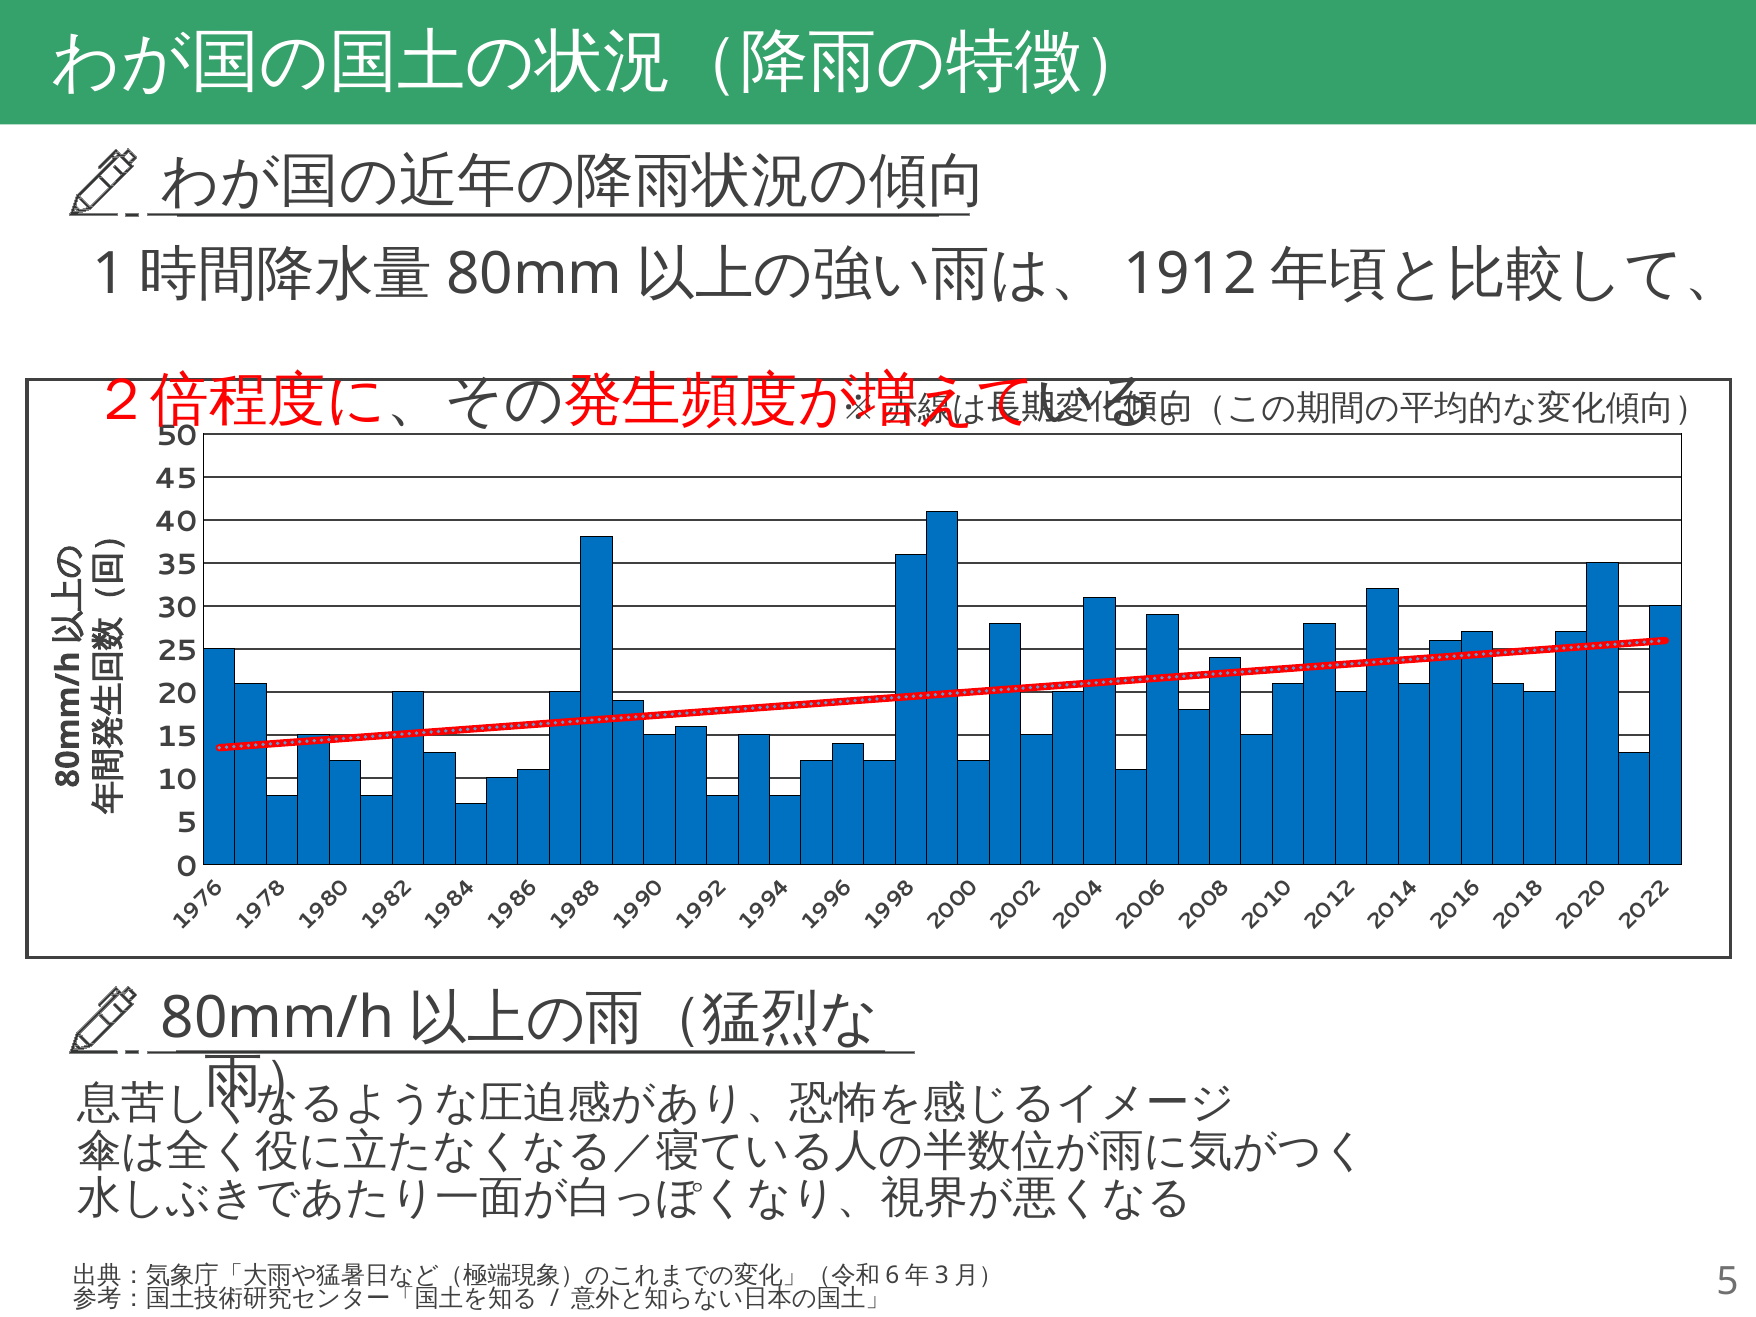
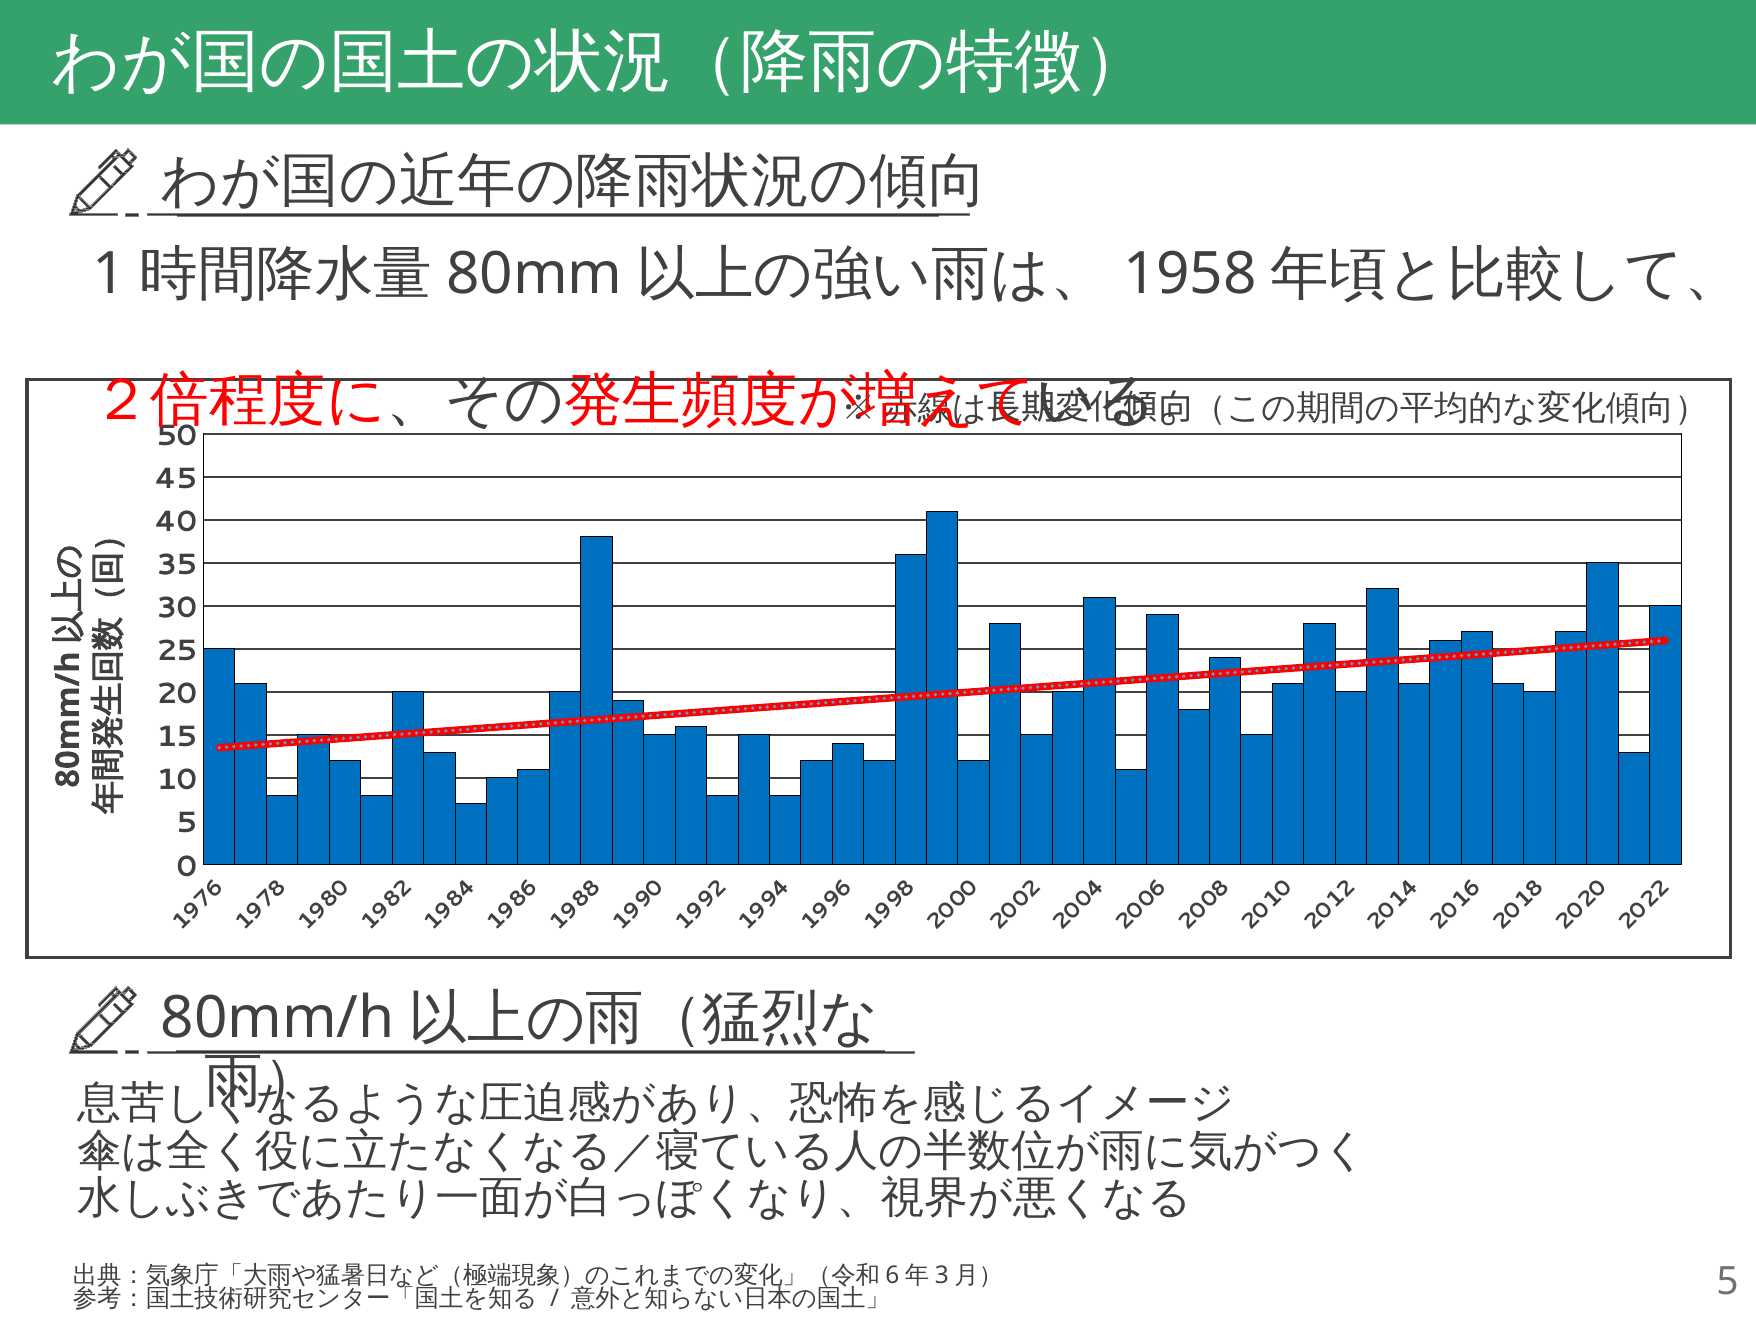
1912: 1912 -> 1958 (1190, 274)
